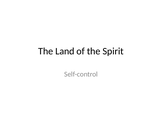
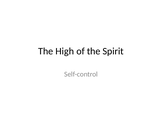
Land: Land -> High (65, 51)
